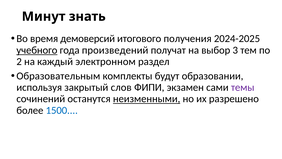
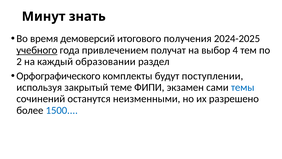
произведений: произведений -> привлечением (115, 50)
3: 3 -> 4 (235, 50)
электронном: электронном -> образовании (106, 61)
Образовательным: Образовательным -> Орфографического (58, 76)
образовании: образовании -> поступлении (212, 76)
слов: слов -> теме (121, 87)
темы colour: purple -> blue (243, 87)
неизменными underline: present -> none (147, 99)
